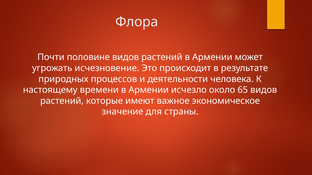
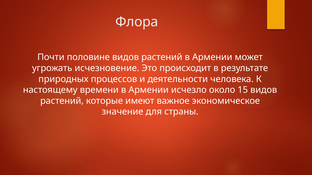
65: 65 -> 15 (243, 90)
